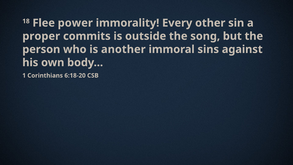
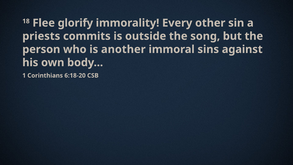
power: power -> glorify (75, 23)
proper: proper -> priests (41, 36)
